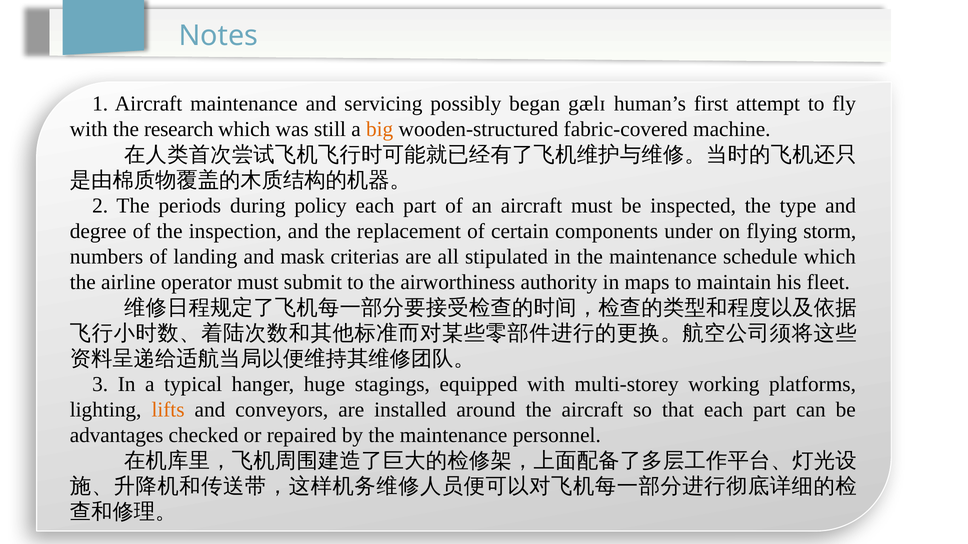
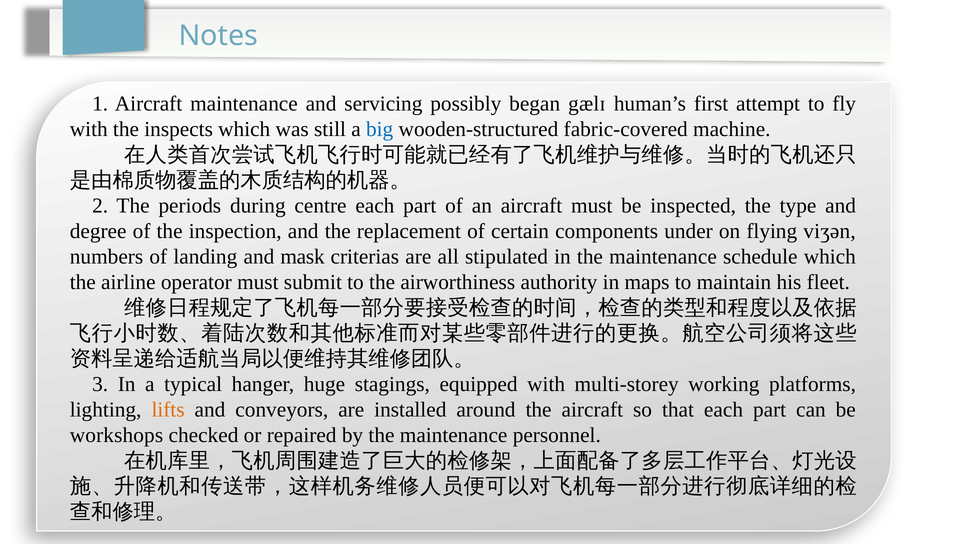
research: research -> inspects (179, 129)
big colour: orange -> blue (380, 129)
policy: policy -> centre (321, 206)
storm: storm -> viʒən (830, 231)
advantages: advantages -> workshops (117, 436)
